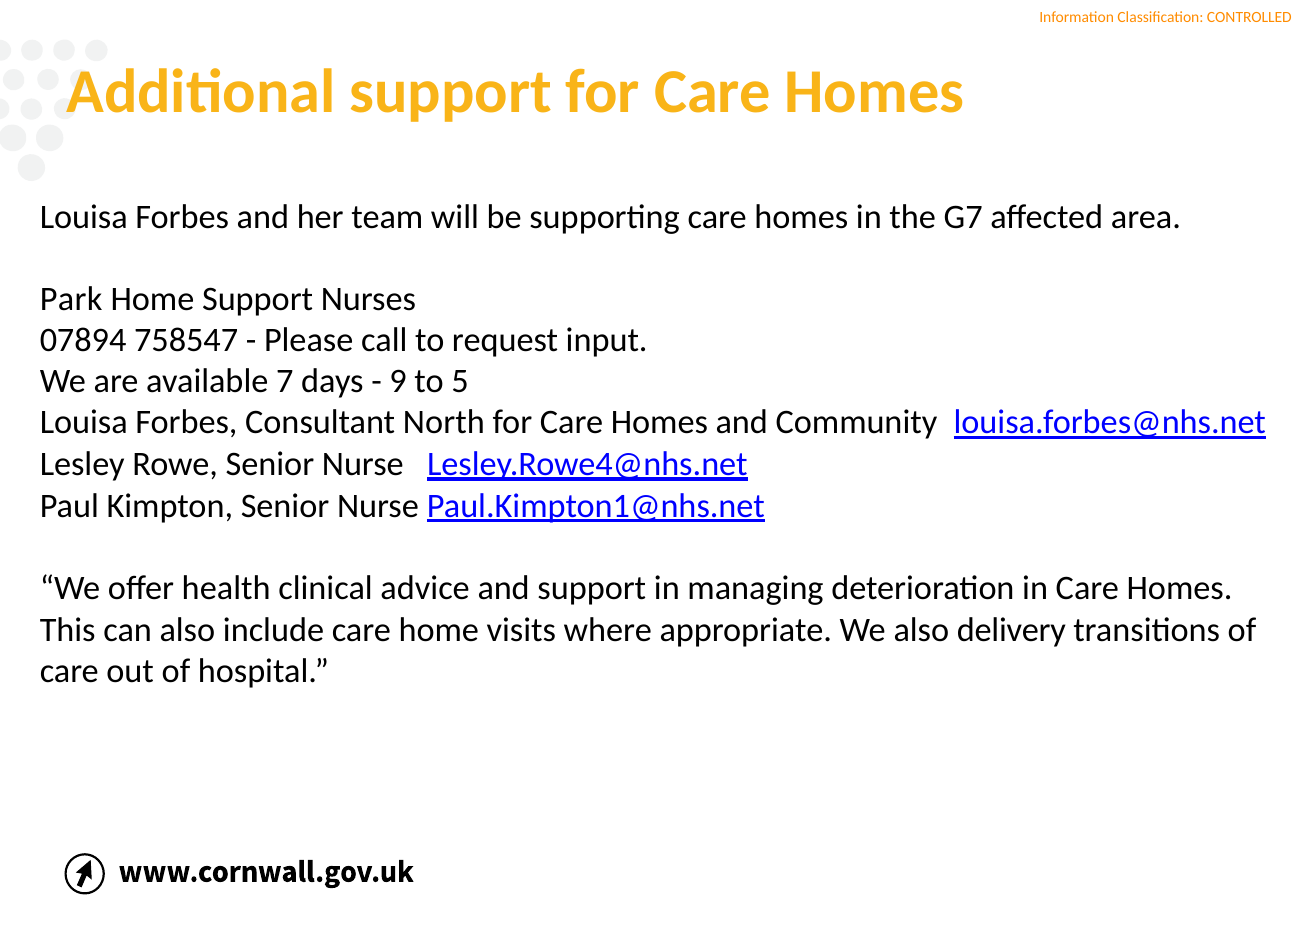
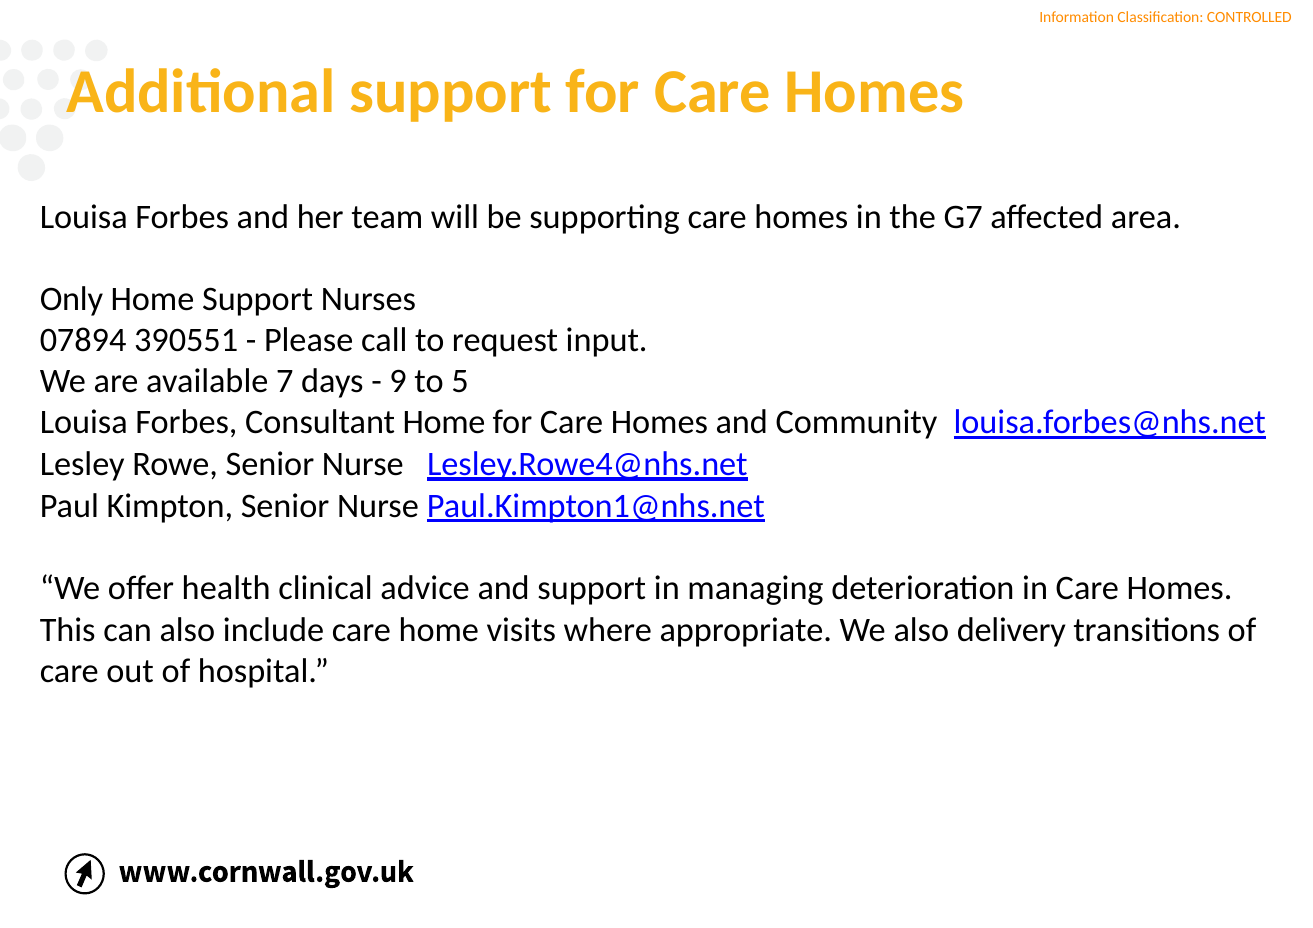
Park: Park -> Only (71, 299)
758547: 758547 -> 390551 (186, 340)
Consultant North: North -> Home (444, 423)
